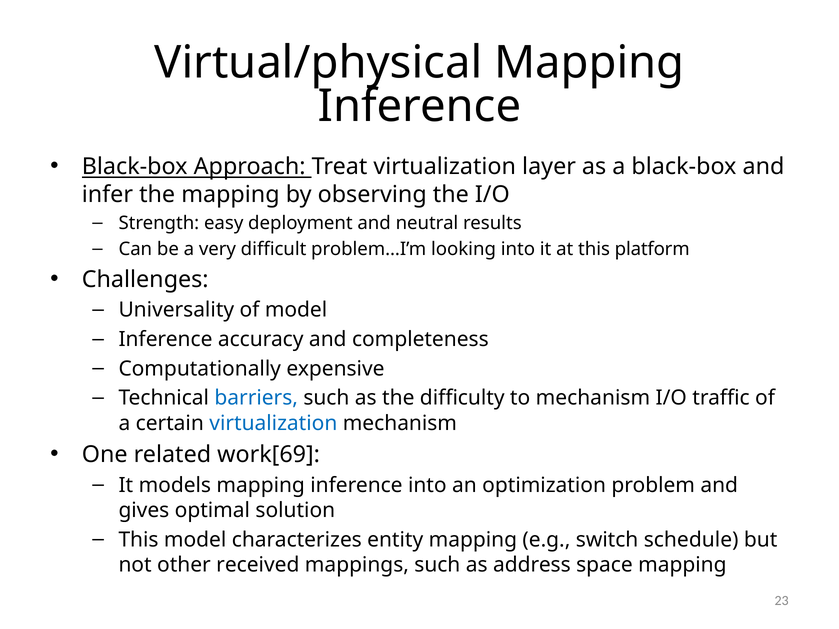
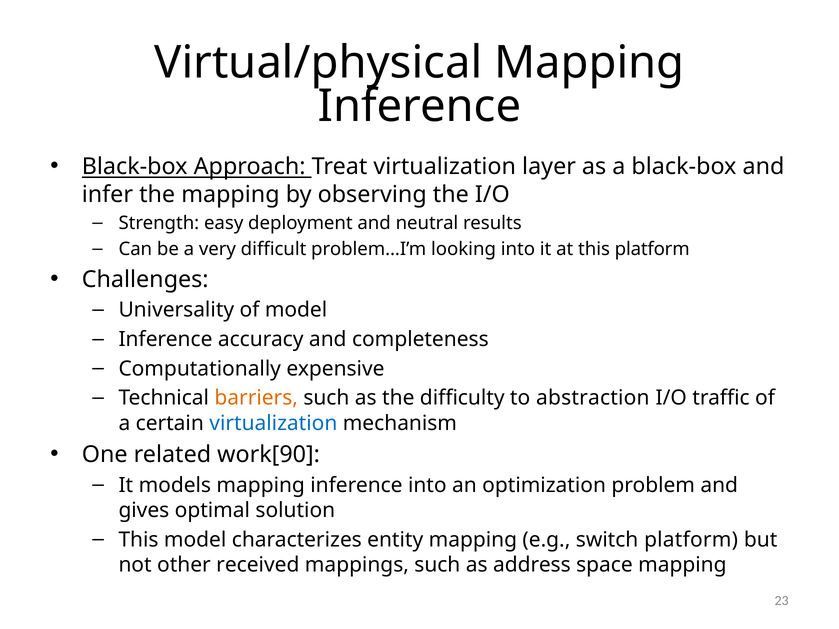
barriers colour: blue -> orange (256, 398)
to mechanism: mechanism -> abstraction (593, 398)
work[69: work[69 -> work[90 (269, 455)
switch schedule: schedule -> platform (691, 540)
